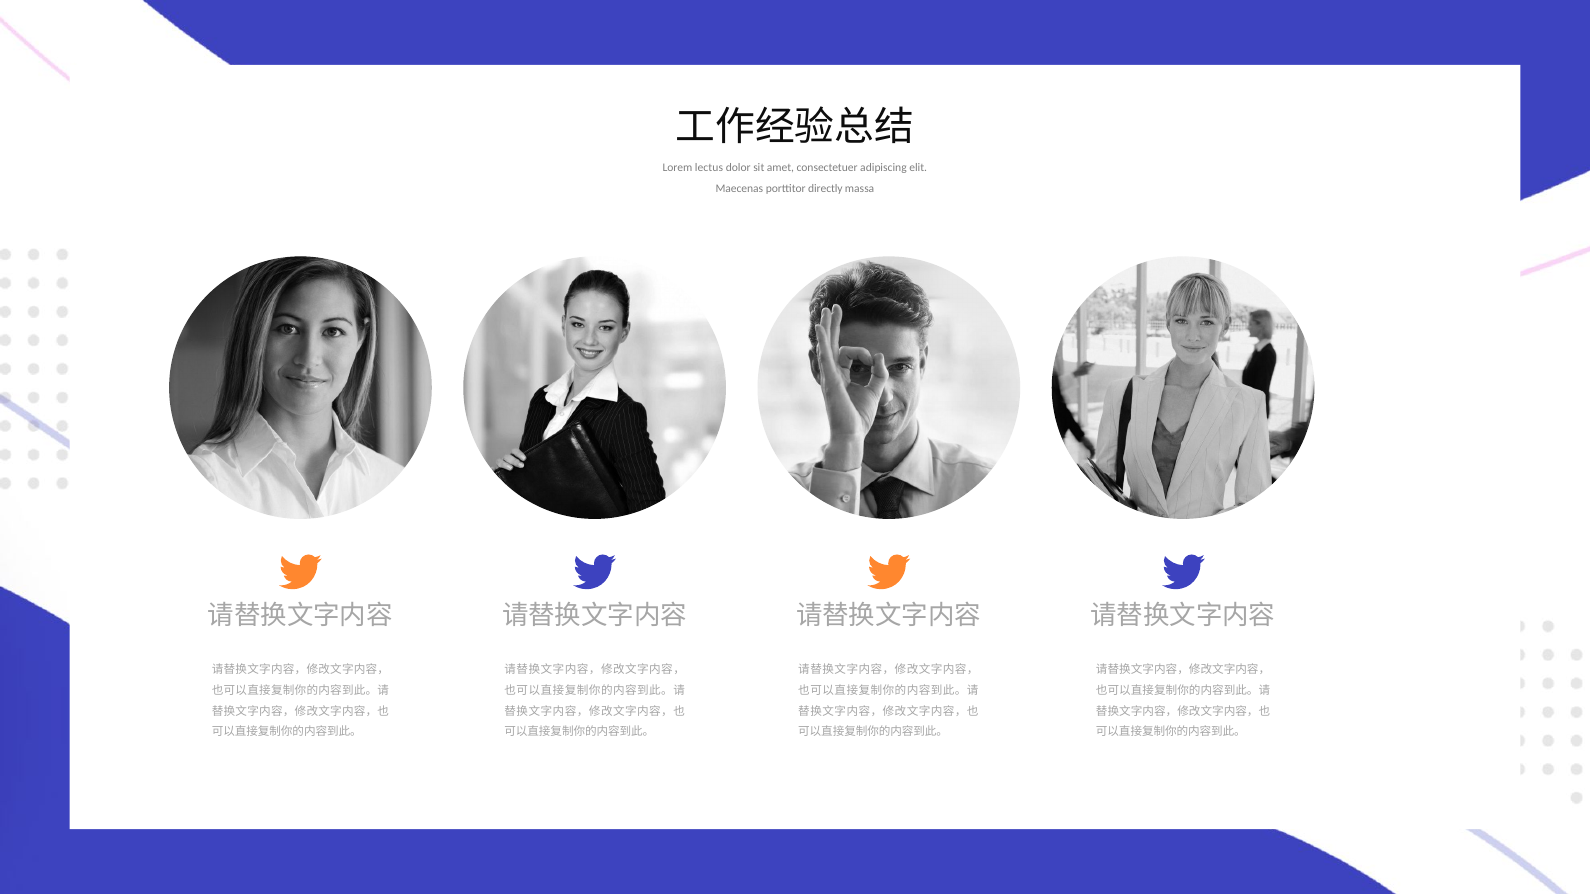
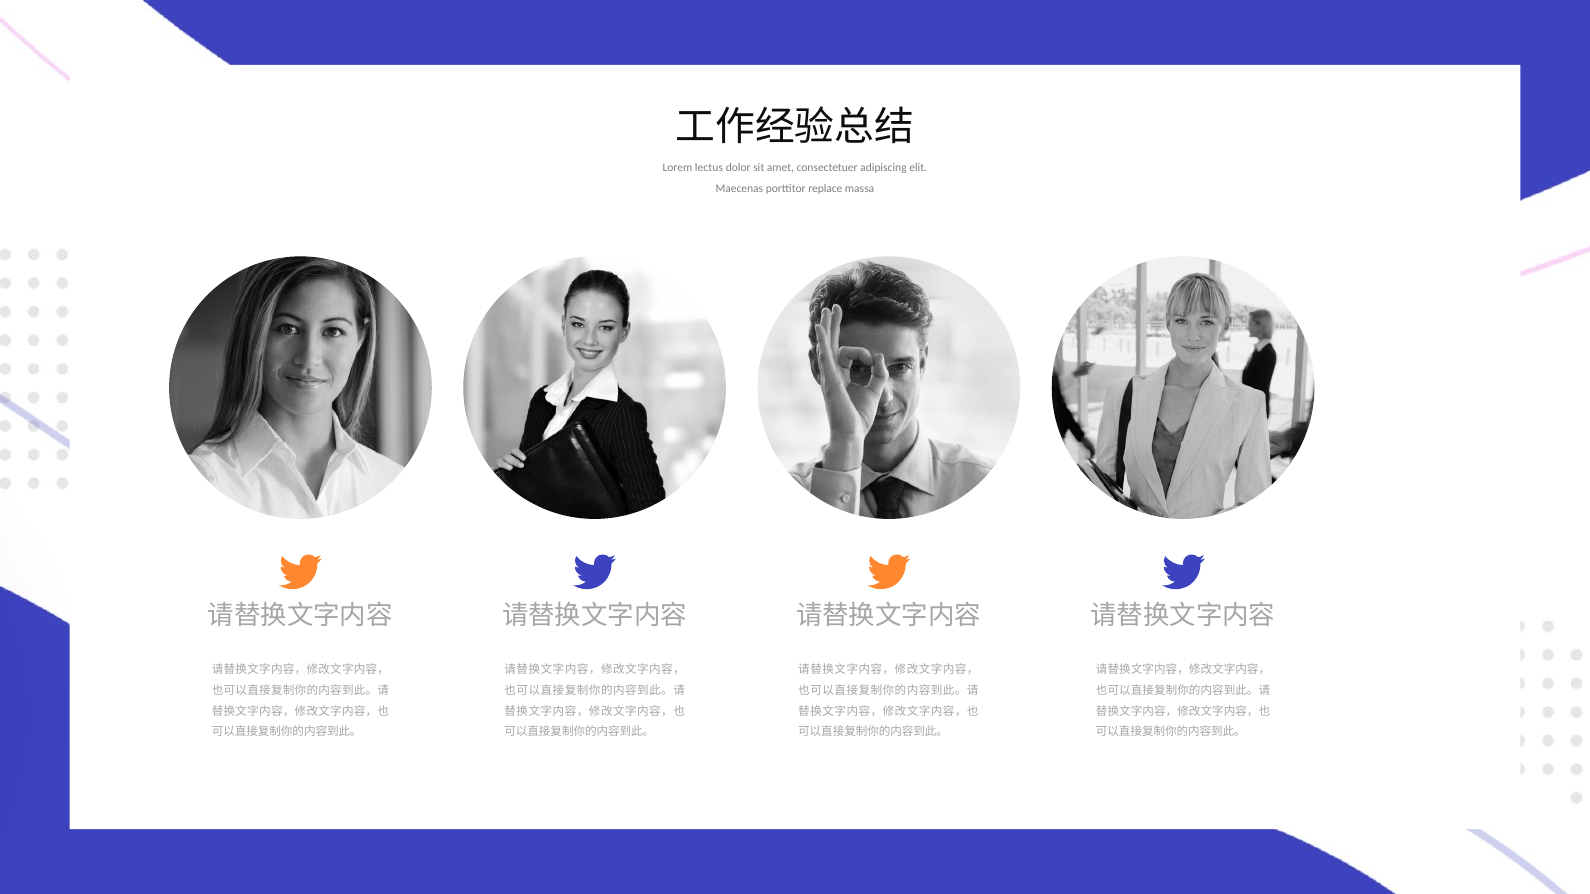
directly: directly -> replace (825, 189)
